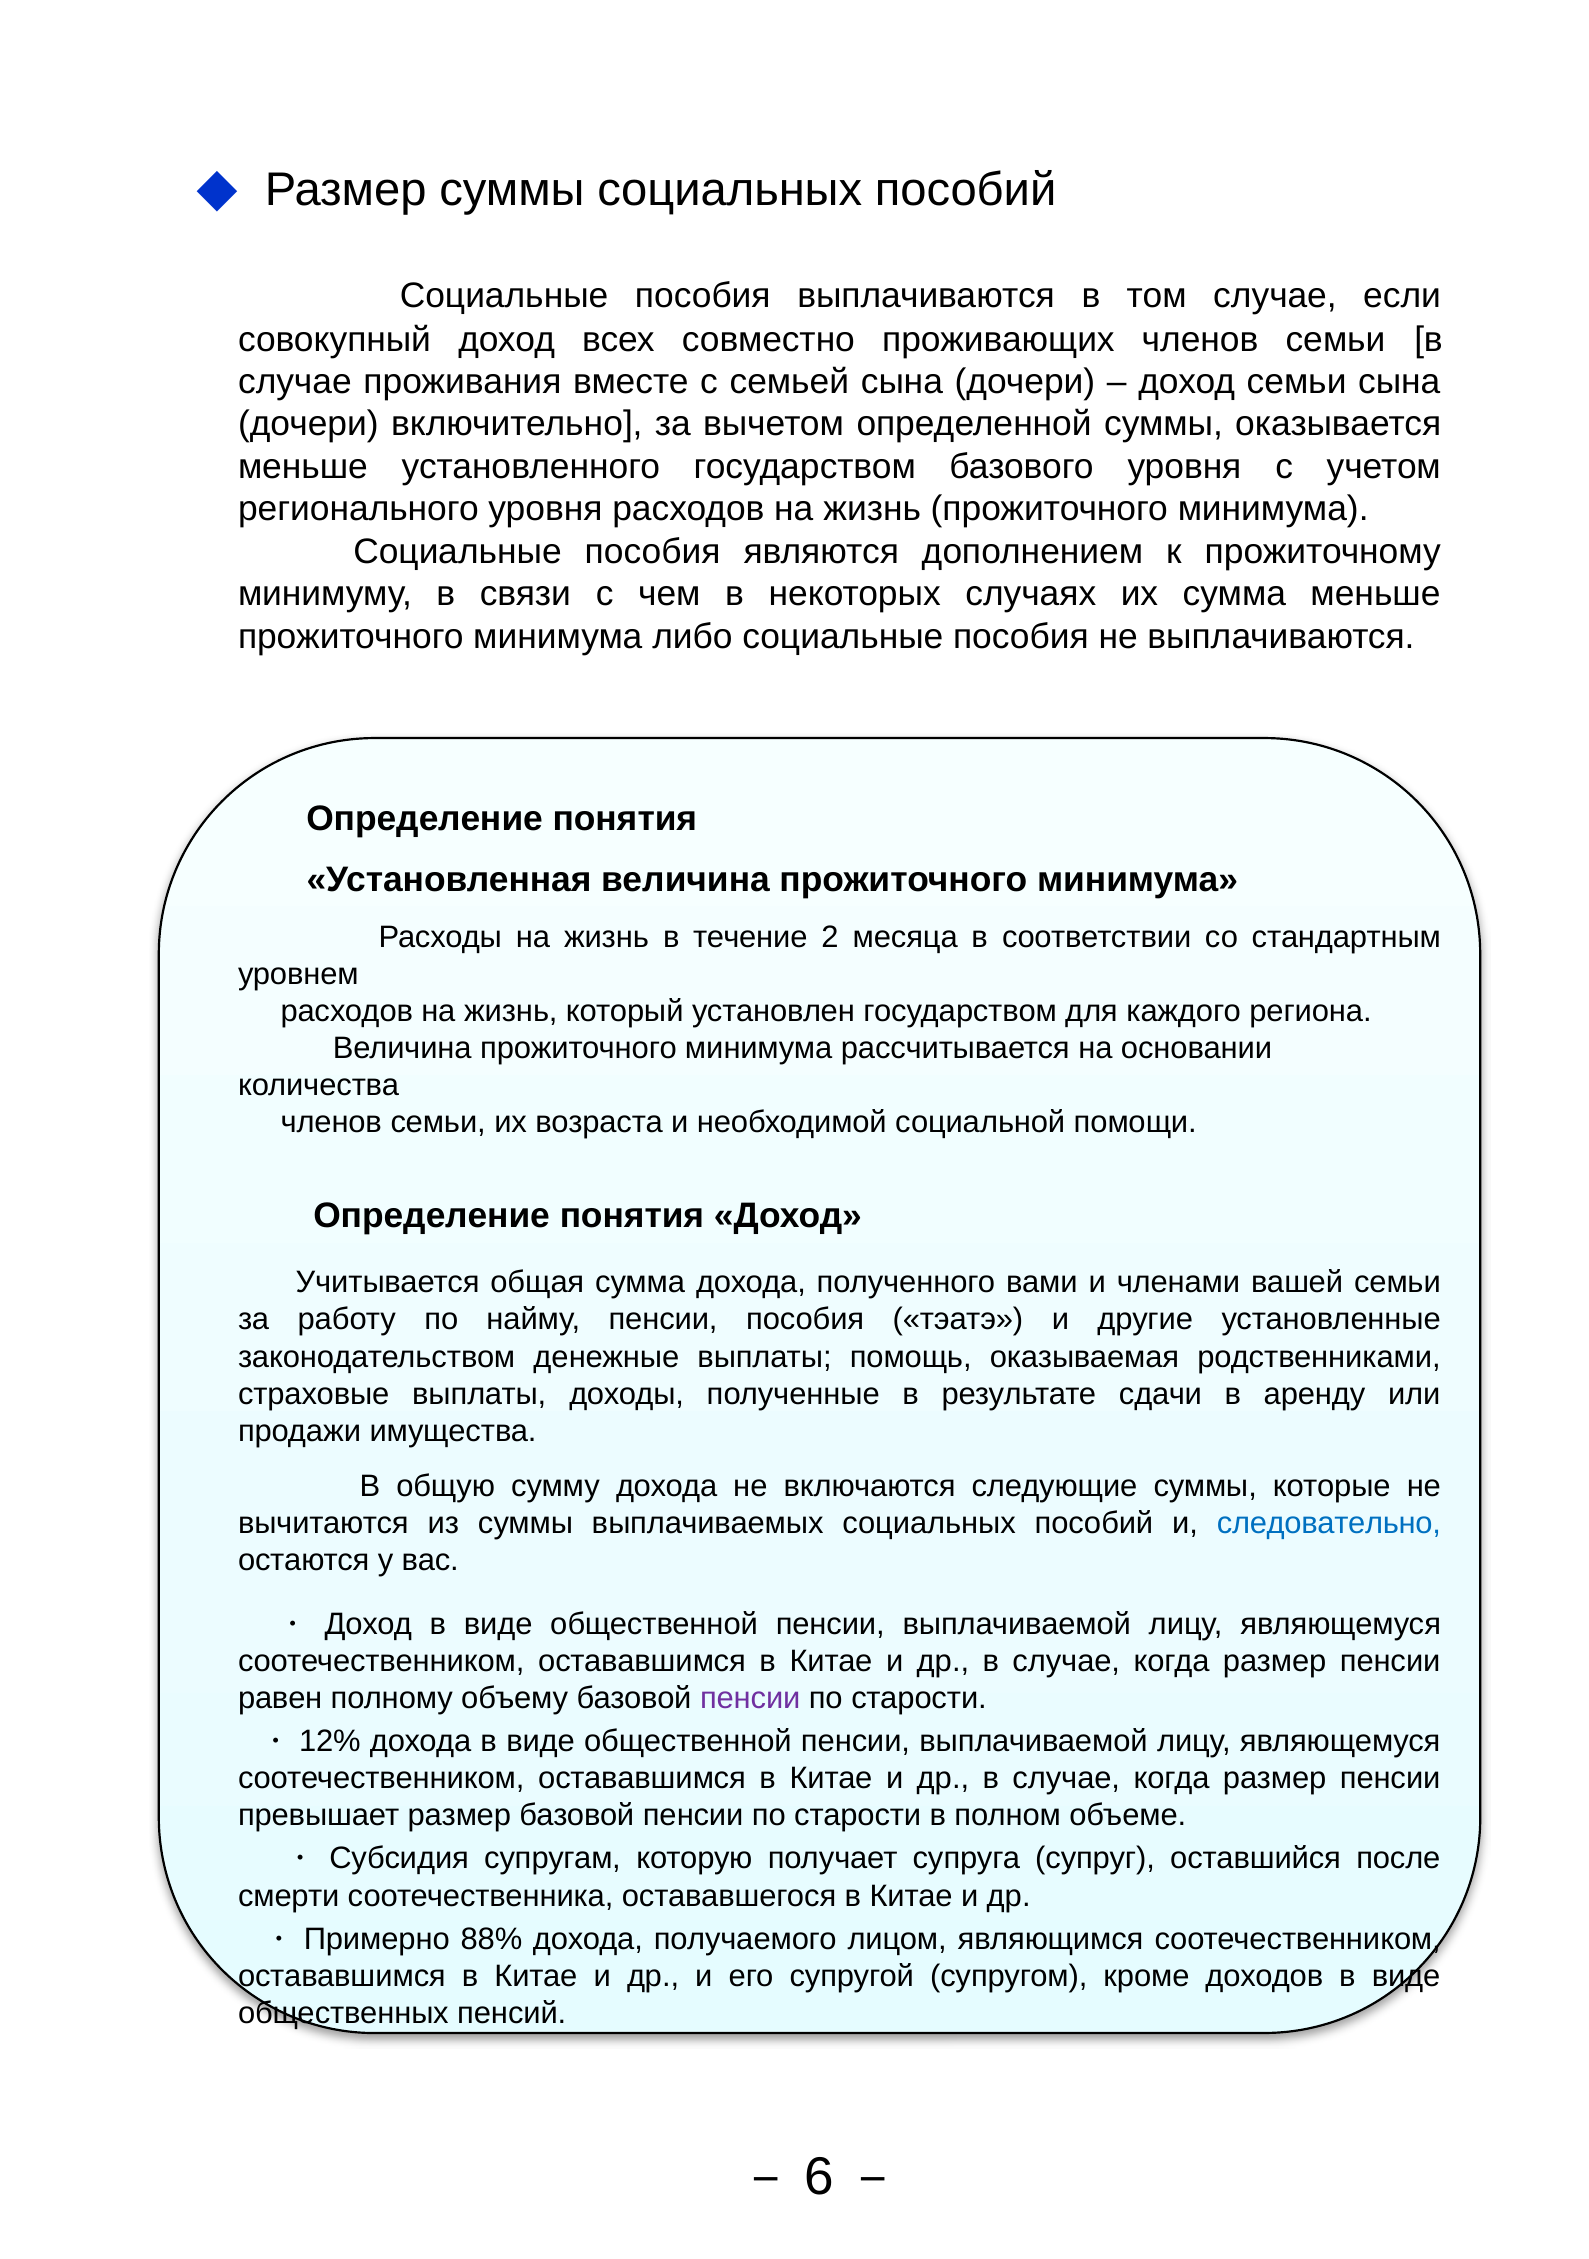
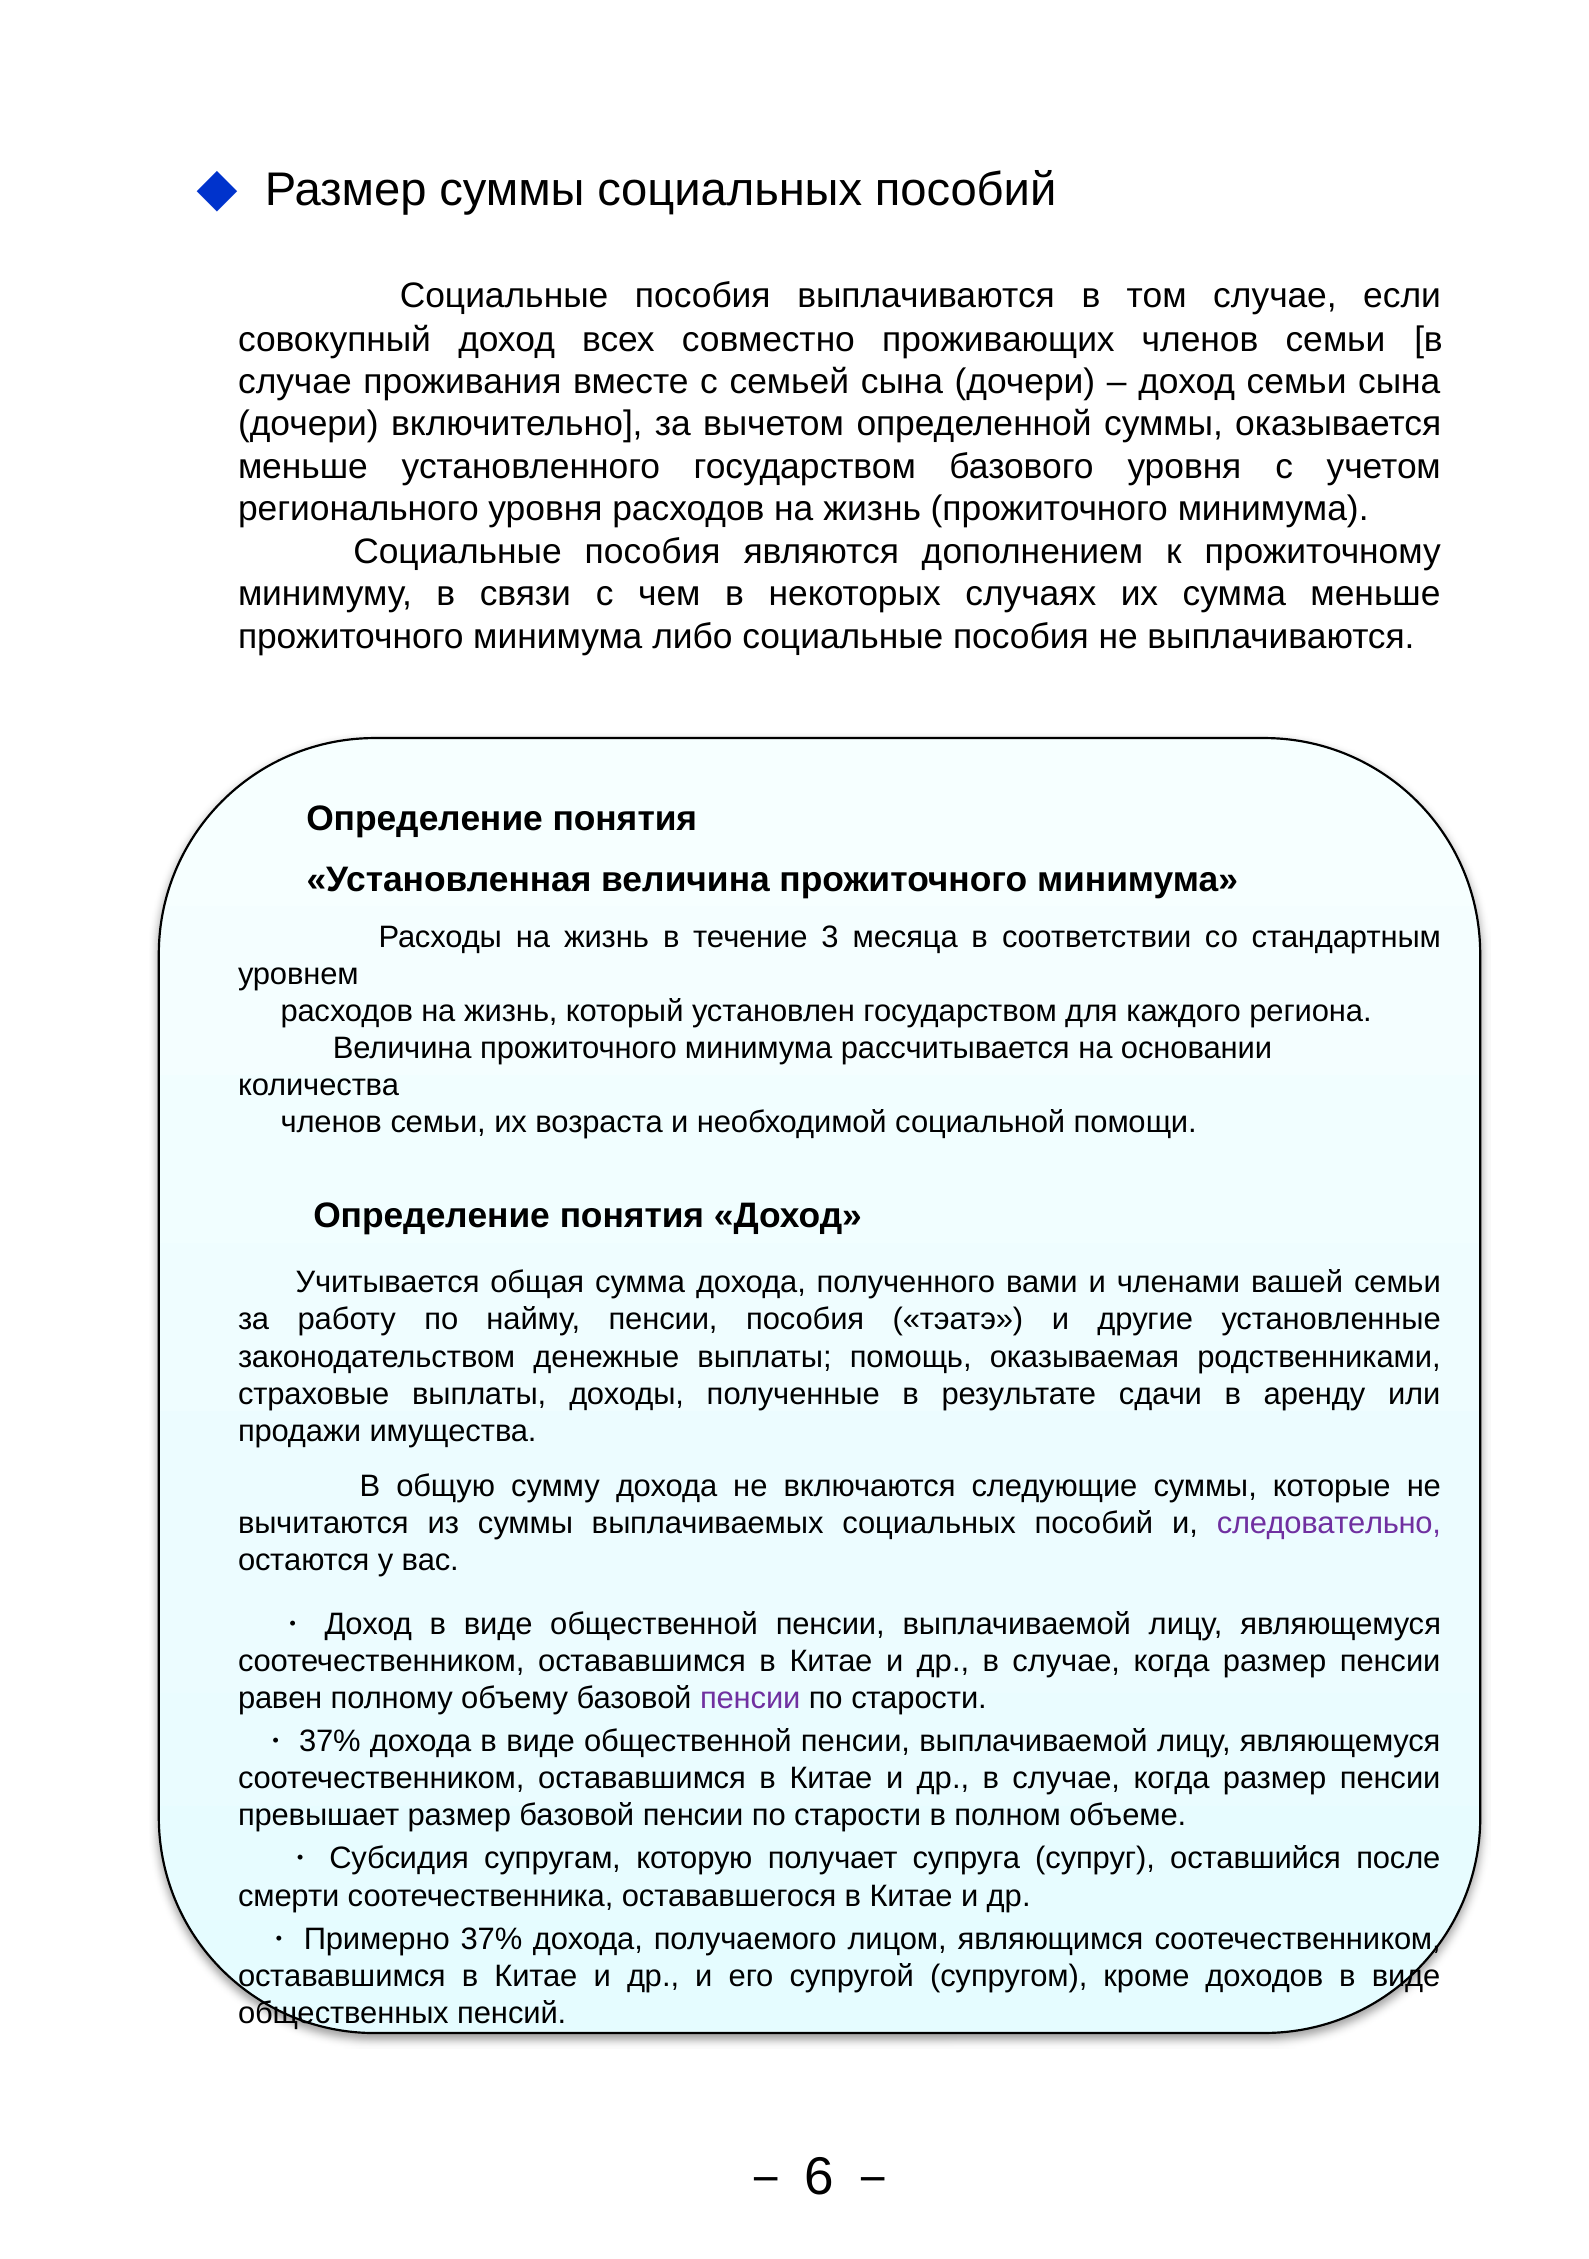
2: 2 -> 3 (830, 937)
следовательно colour: blue -> purple (1329, 1523)
12%: 12% -> 37% (330, 1741)
88%: 88% -> 37% (491, 1938)
